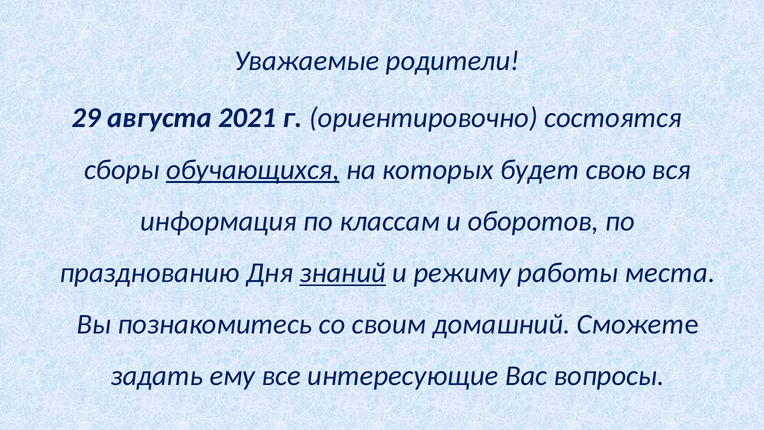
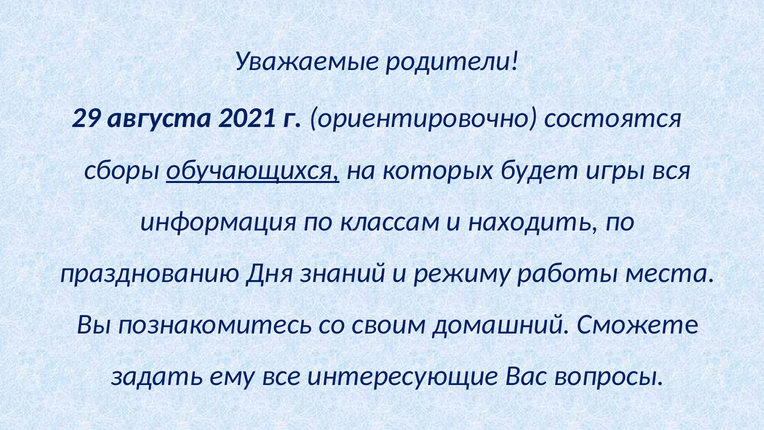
свою: свою -> игры (616, 170)
оборотов: оборотов -> находить (533, 221)
знаний underline: present -> none (343, 273)
